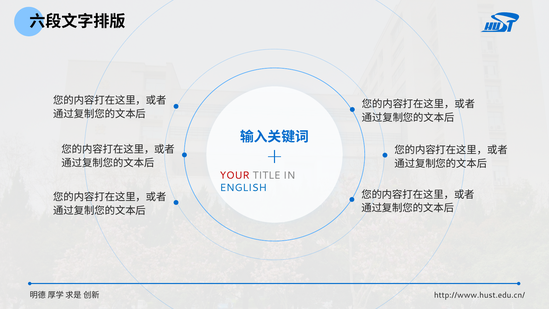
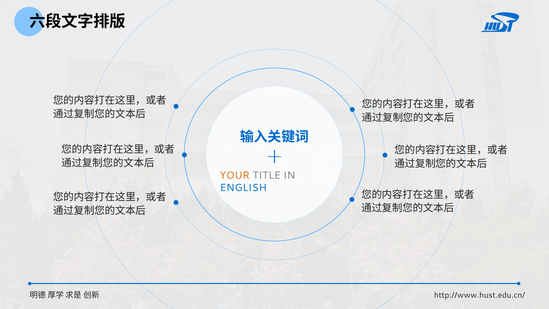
YOUR colour: red -> orange (235, 175)
